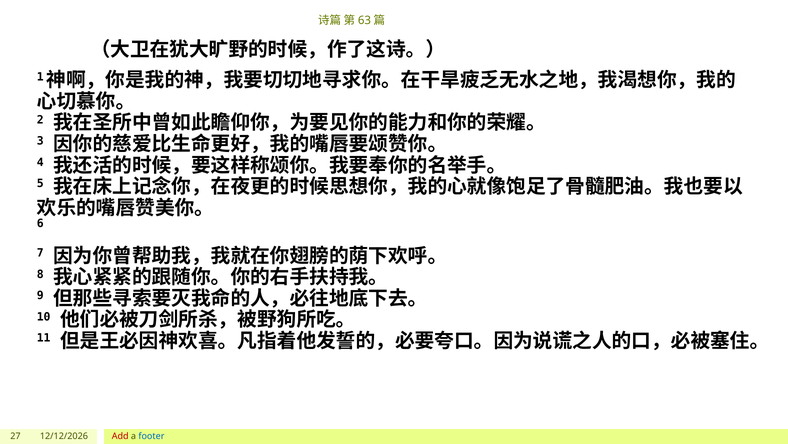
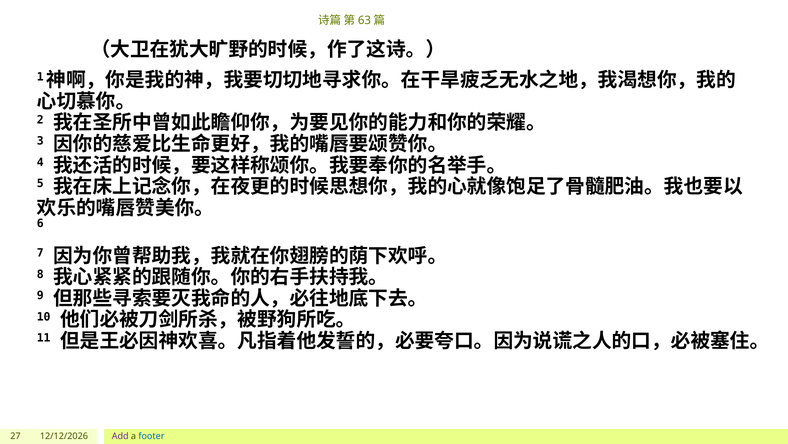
Add colour: red -> purple (120, 436)
